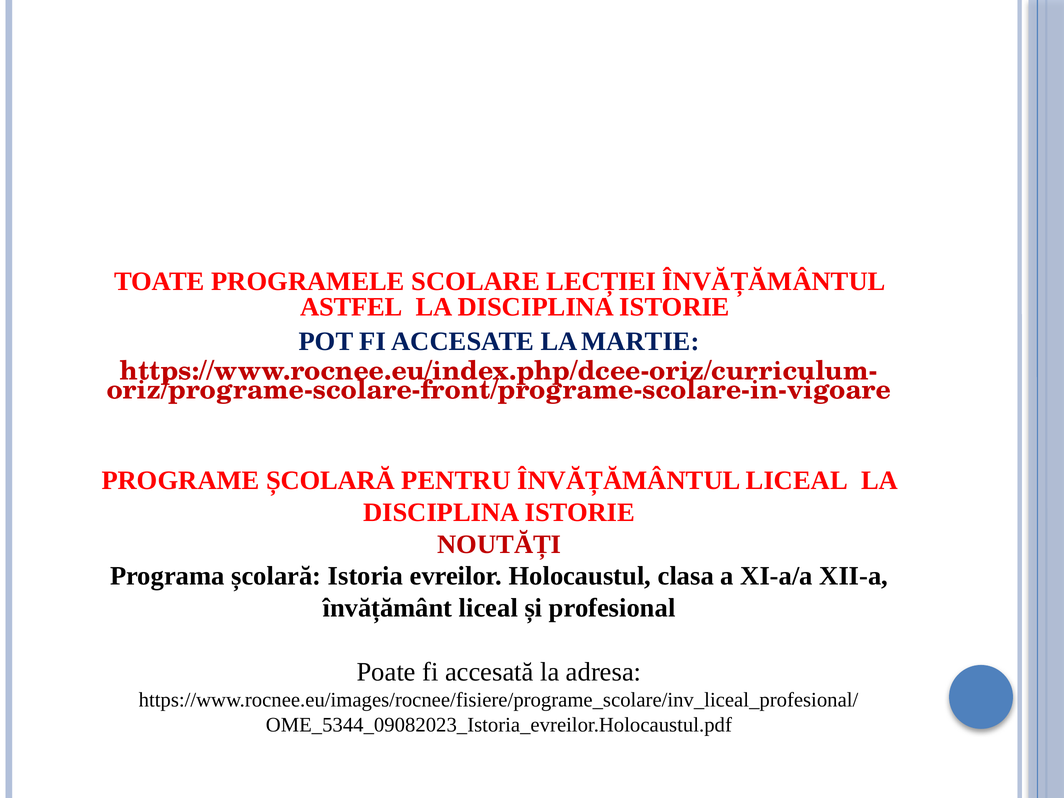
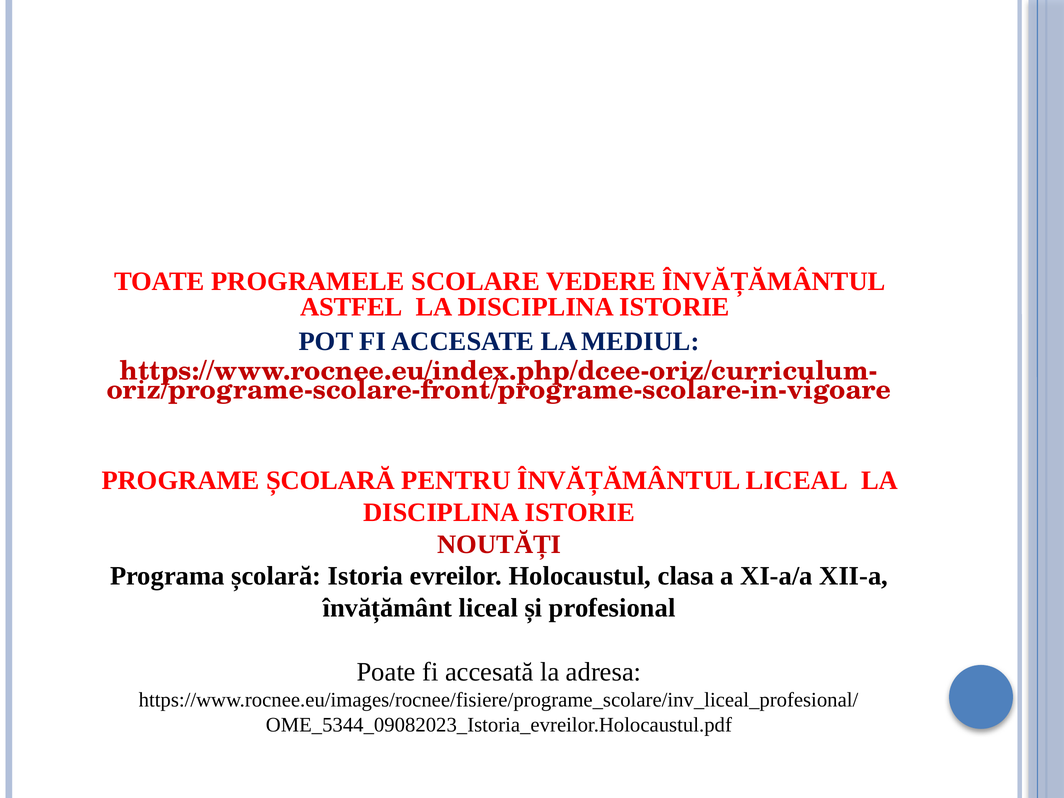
LECȚIEI: LECȚIEI -> VEDERE (601, 282)
MARTIE: MARTIE -> MEDIUL (640, 342)
